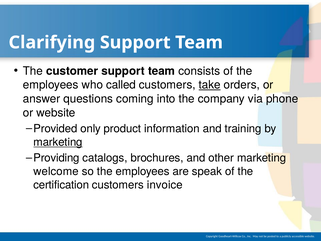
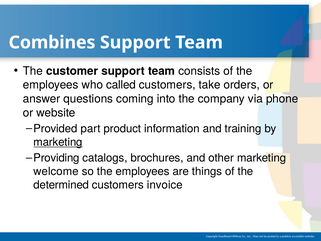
Clarifying: Clarifying -> Combines (52, 42)
take underline: present -> none (210, 85)
only: only -> part (91, 128)
speak: speak -> things (207, 171)
certification: certification -> determined (61, 185)
